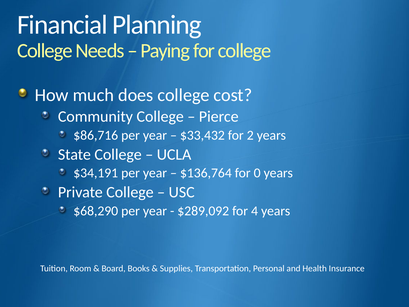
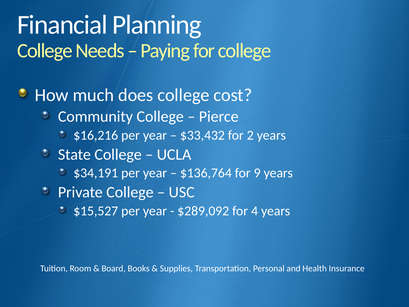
$86,716: $86,716 -> $16,216 (96, 135)
0: 0 -> 9 (257, 173)
$68,290: $68,290 -> $15,527 (96, 211)
